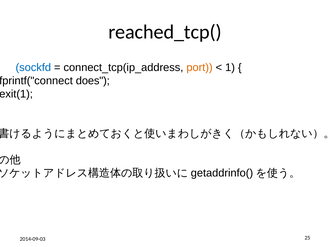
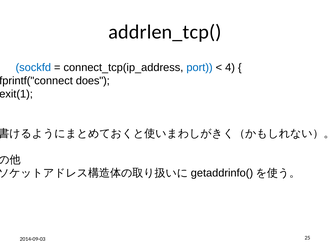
reached_tcp(: reached_tcp( -> addrlen_tcp( (165, 32)
port colour: orange -> blue (200, 68)
1: 1 -> 4 (230, 68)
